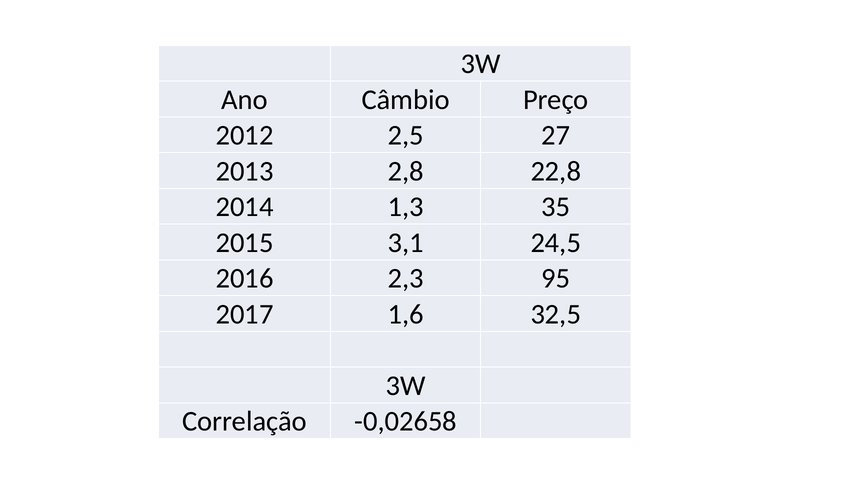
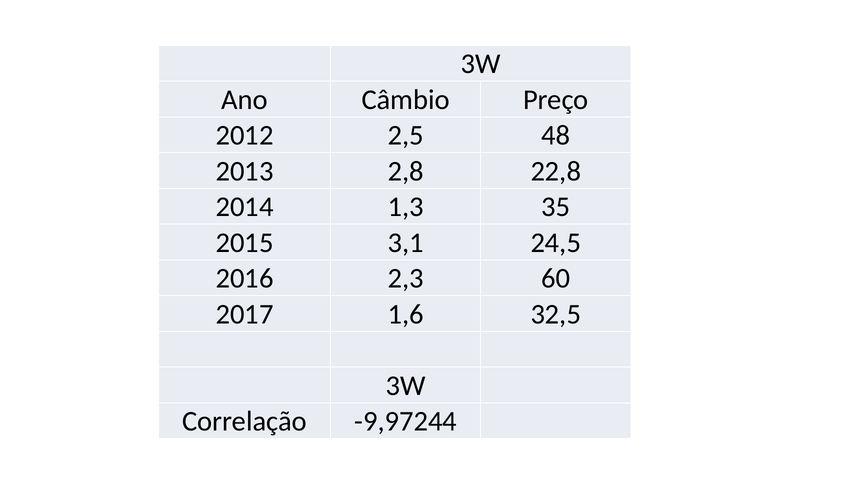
27: 27 -> 48 (556, 135)
95: 95 -> 60 (556, 279)
-0,02658: -0,02658 -> -9,97244 (406, 422)
